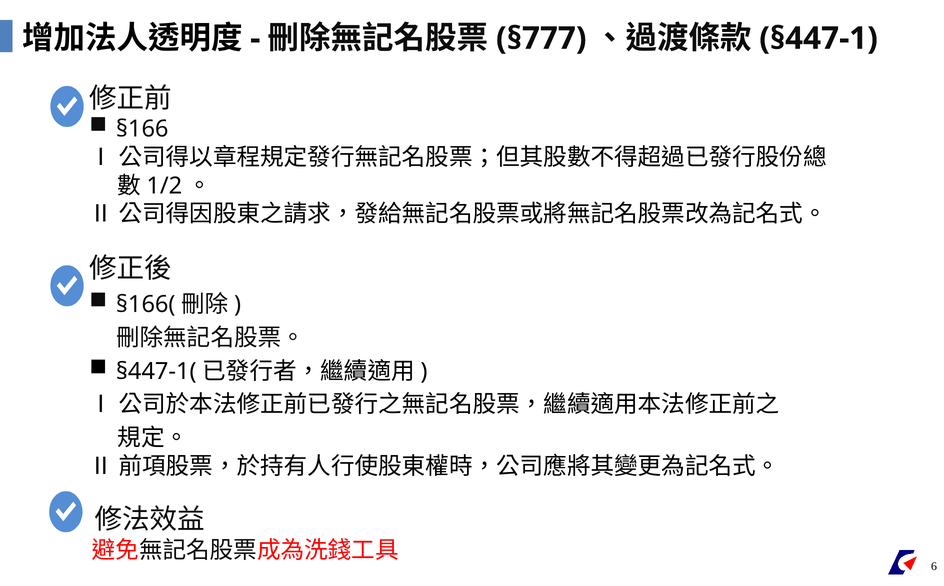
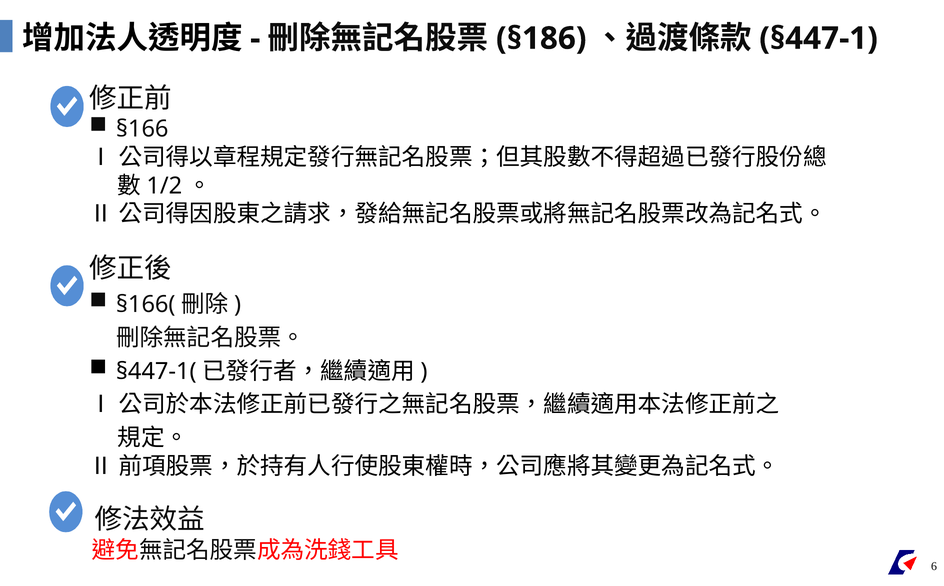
§777: §777 -> §186 (541, 38)
